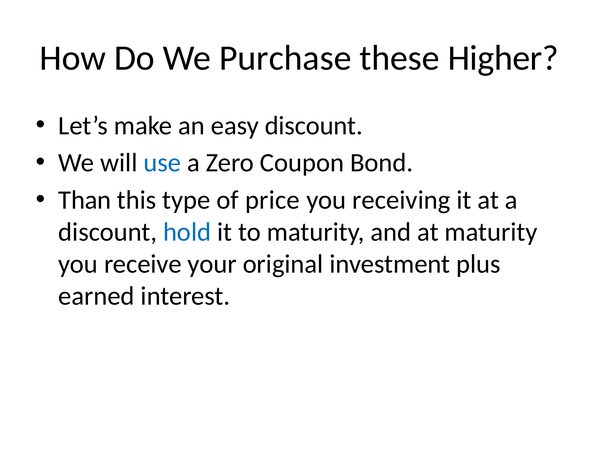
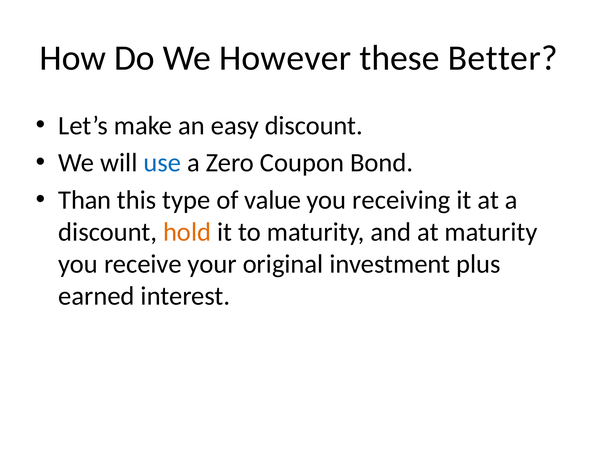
Purchase: Purchase -> However (285, 58)
Higher: Higher -> Better (503, 58)
price: price -> value (273, 200)
hold colour: blue -> orange (187, 232)
